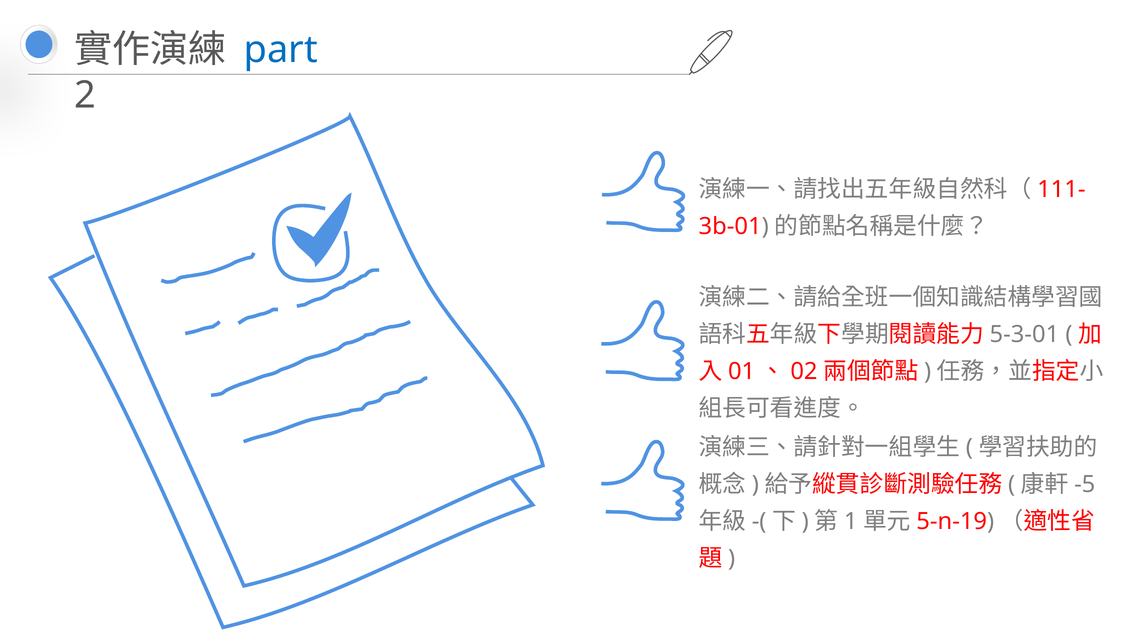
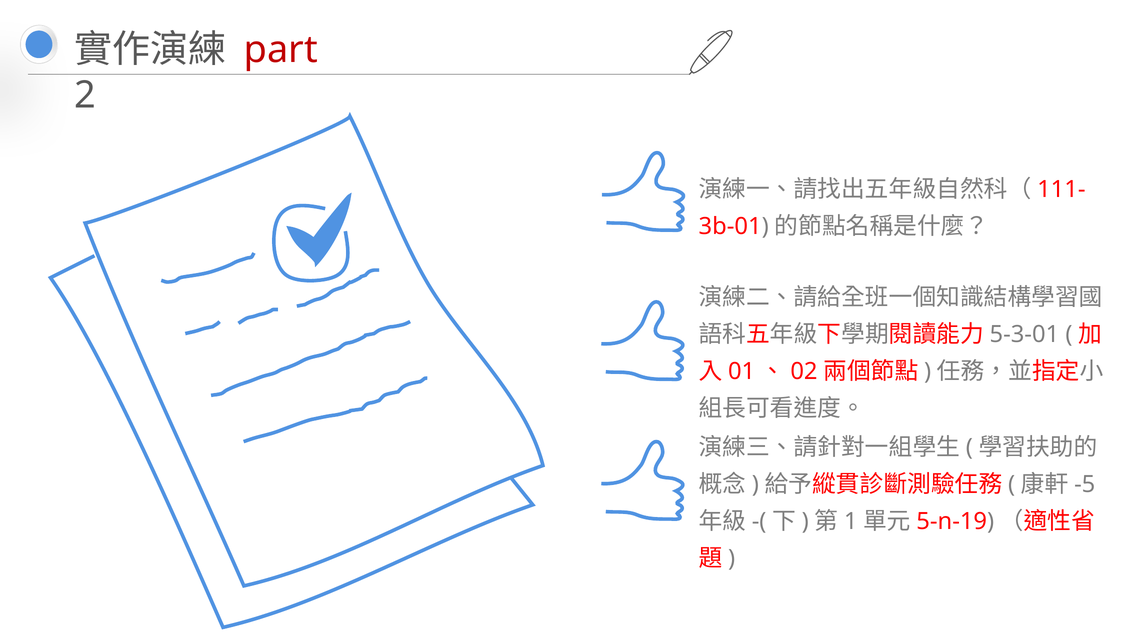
part colour: blue -> red (281, 50)
